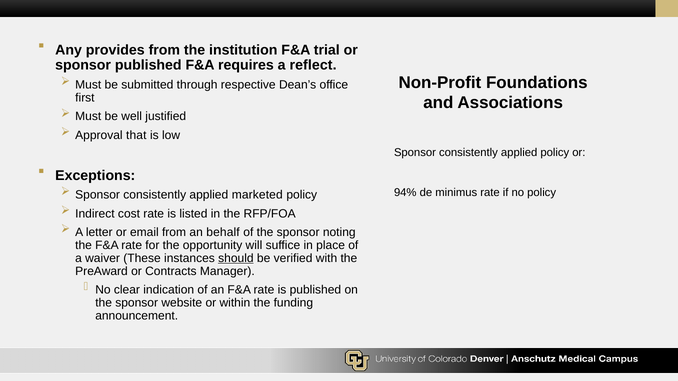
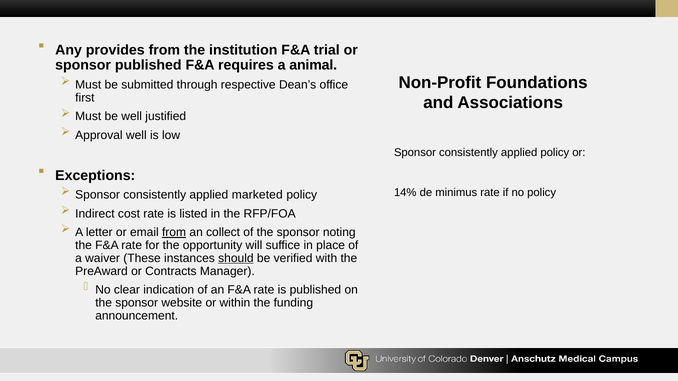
reflect: reflect -> animal (313, 65)
Approval that: that -> well (136, 135)
94%: 94% -> 14% (405, 193)
from underline: none -> present (174, 233)
behalf: behalf -> collect (223, 233)
